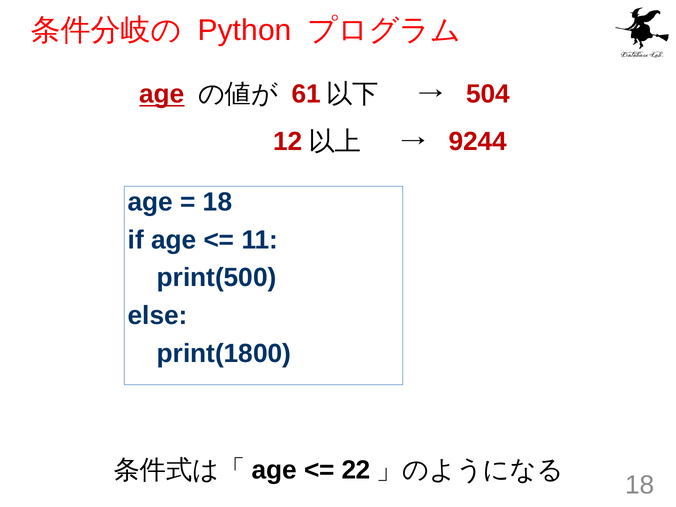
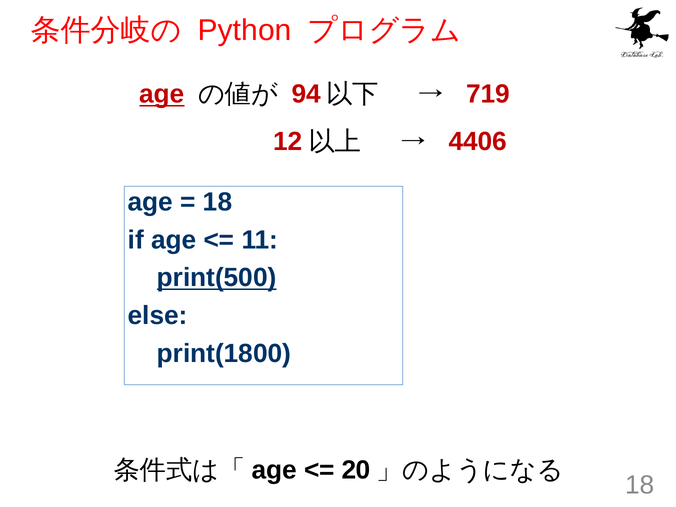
61: 61 -> 94 (306, 94)
504: 504 -> 719 (488, 94)
9244: 9244 -> 4406 (478, 141)
print(500 underline: none -> present (217, 278)
22: 22 -> 20 (356, 470)
